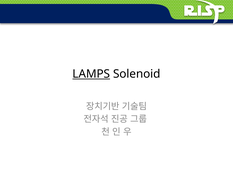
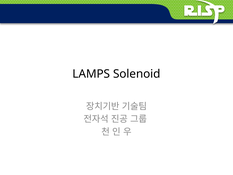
LAMPS underline: present -> none (91, 74)
